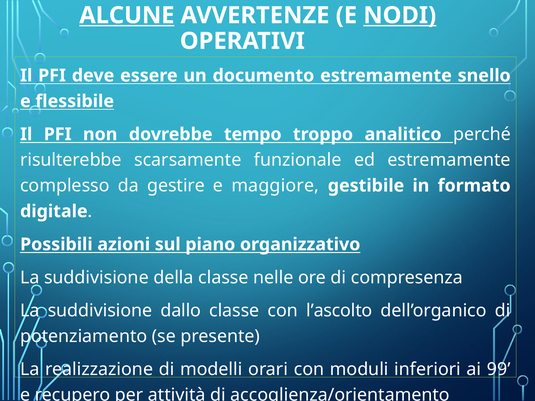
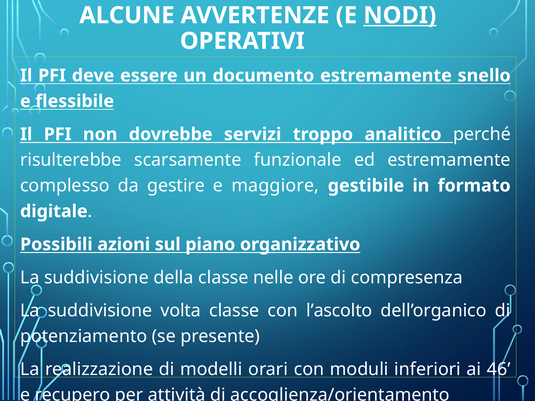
ALCUNE underline: present -> none (127, 15)
tempo: tempo -> servizi (253, 134)
dallo: dallo -> volta (181, 311)
99: 99 -> 46 (499, 370)
